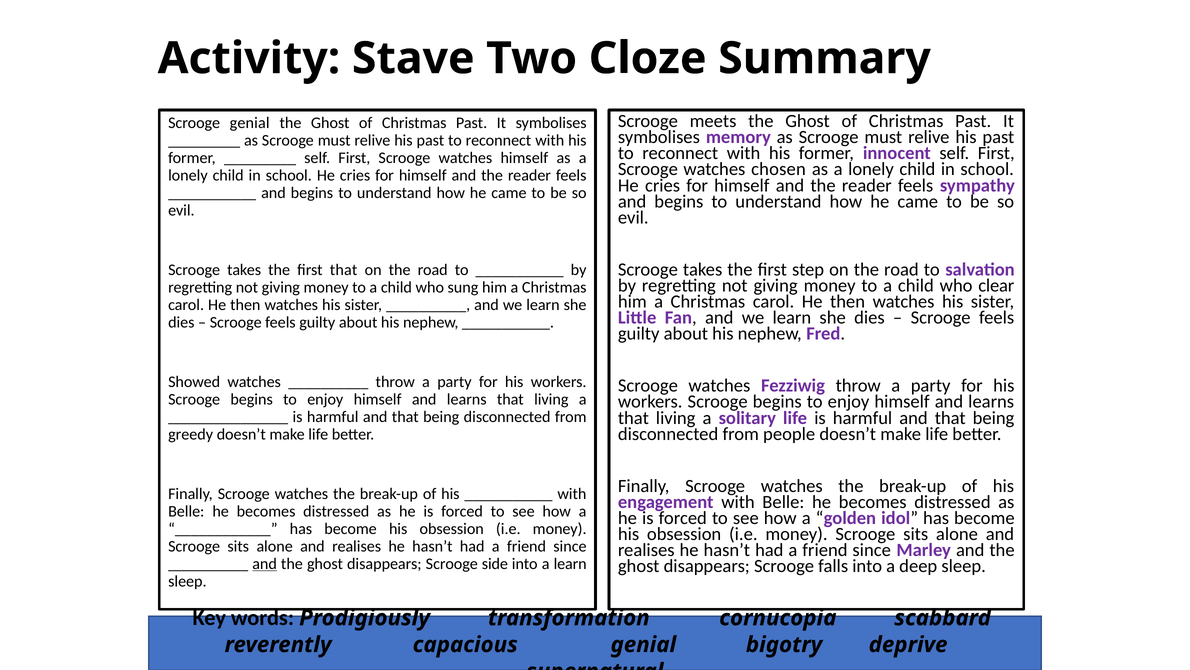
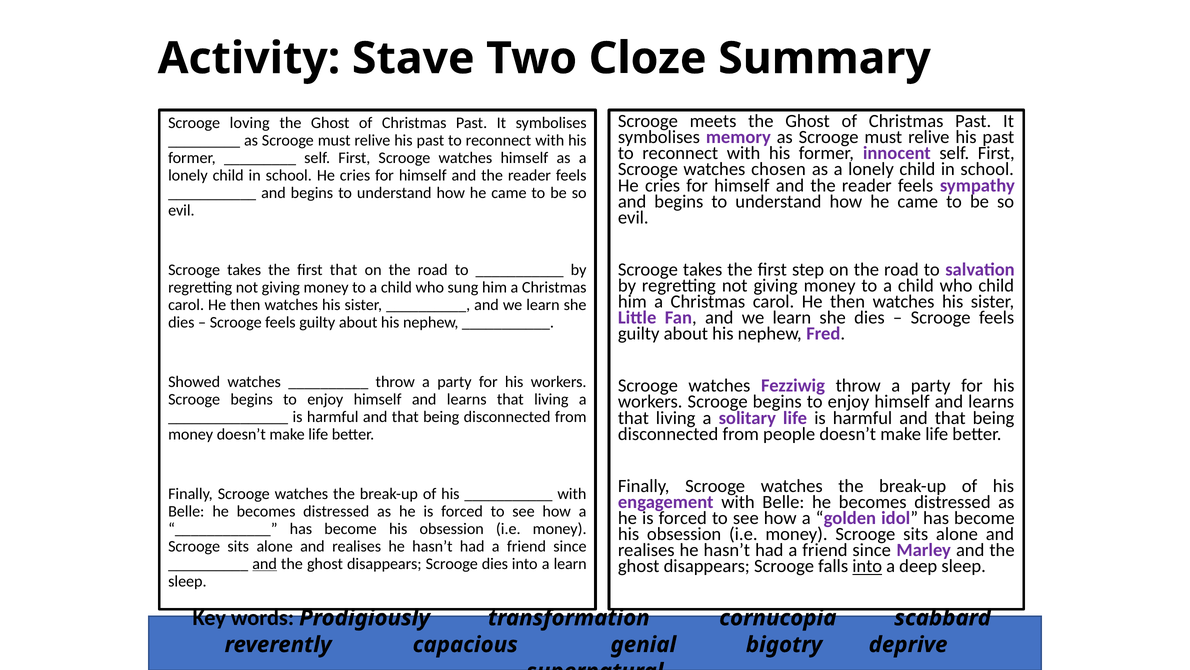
Scrooge genial: genial -> loving (250, 123)
who clear: clear -> child (996, 285)
greedy: greedy -> money (191, 434)
Scrooge side: side -> dies (495, 563)
into underline: none -> present (867, 566)
